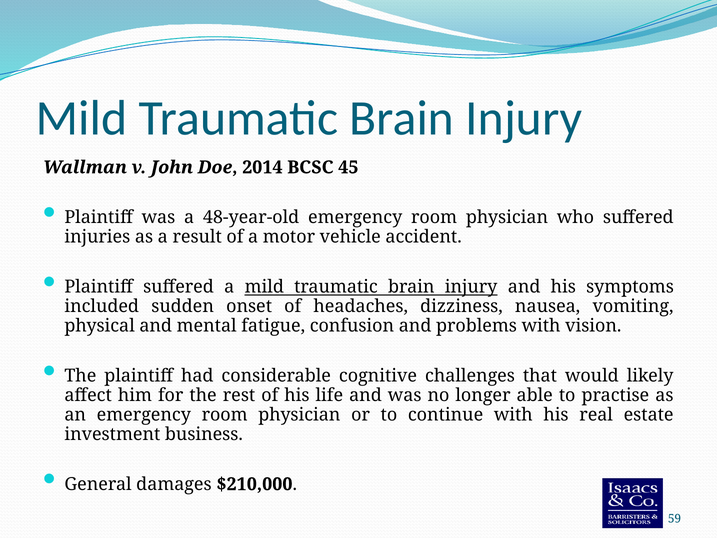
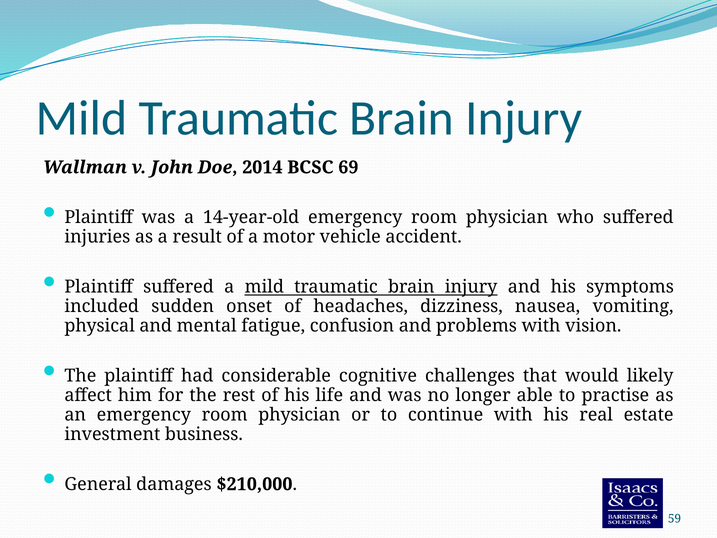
45: 45 -> 69 (348, 167)
48-year-old: 48-year-old -> 14-year-old (251, 217)
